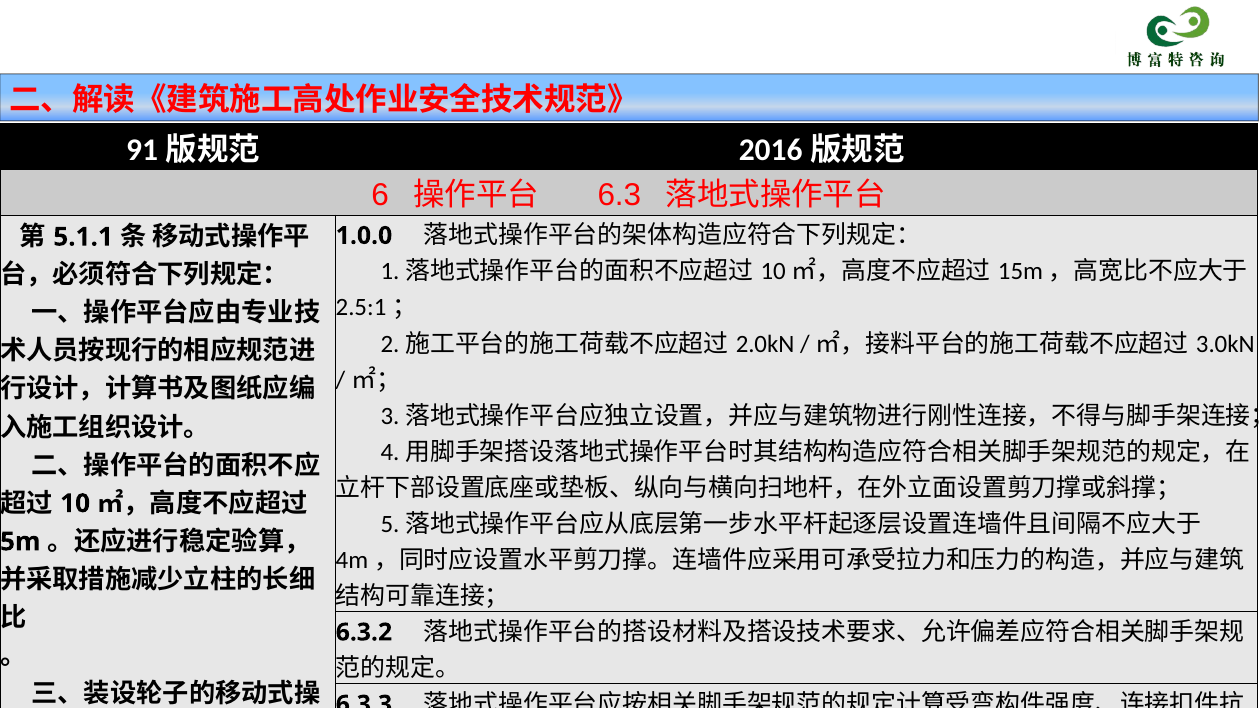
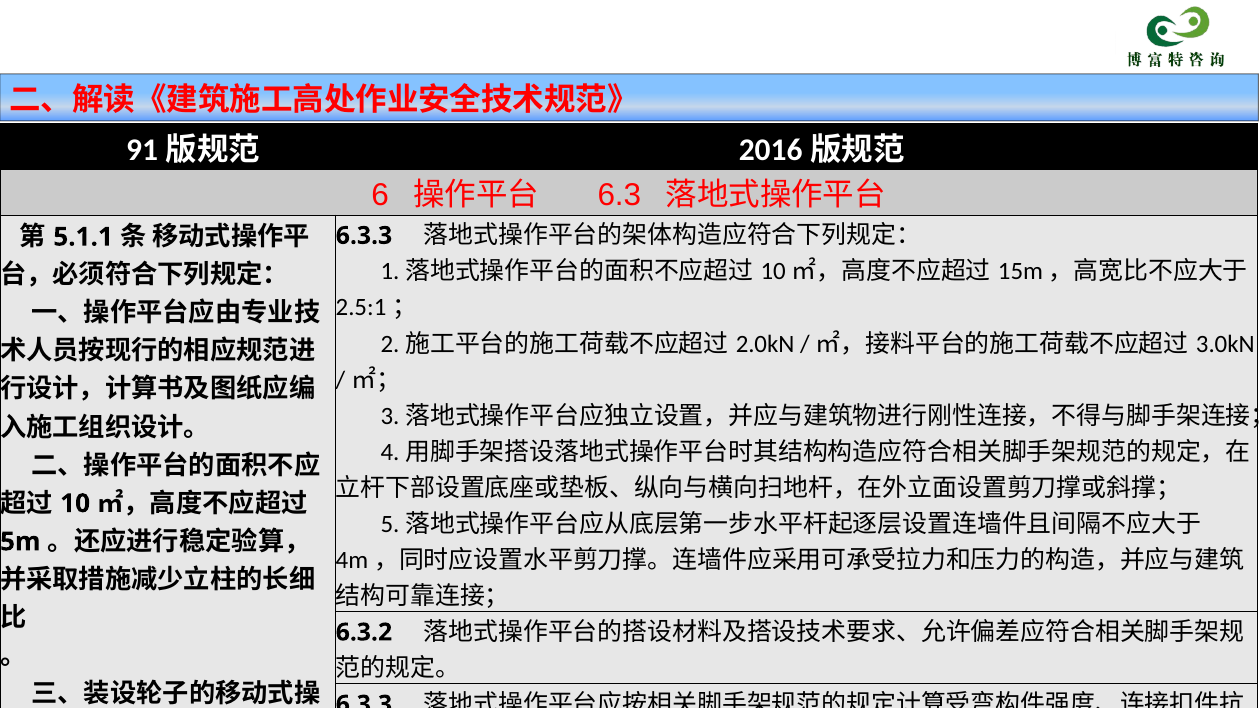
1.0.0: 1.0.0 -> 6.3.3 (364, 236)
